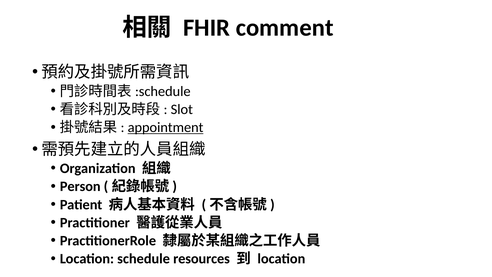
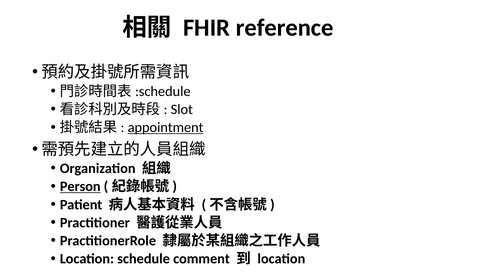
comment: comment -> reference (285, 28)
Person underline: none -> present (80, 186)
resources: resources -> comment (201, 259)
